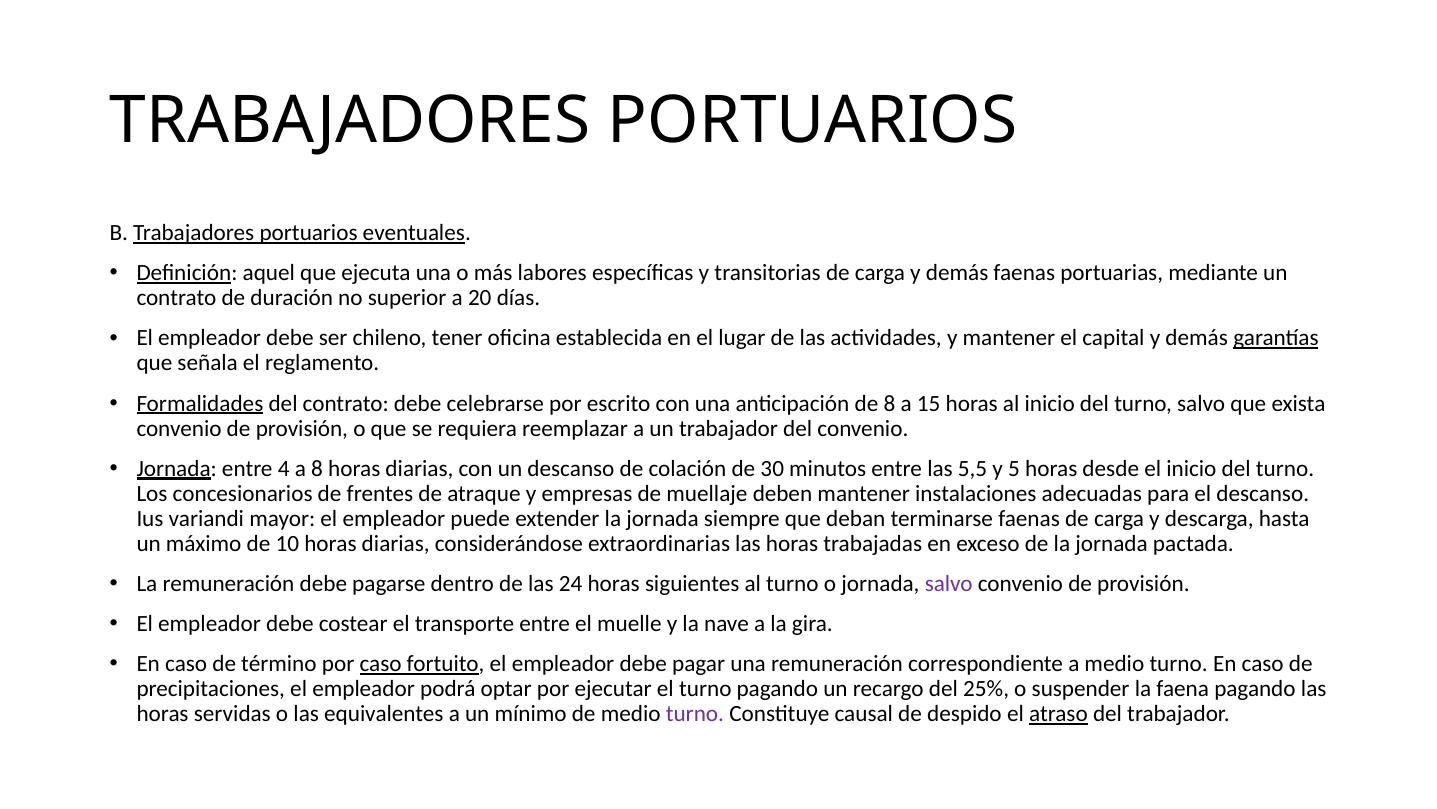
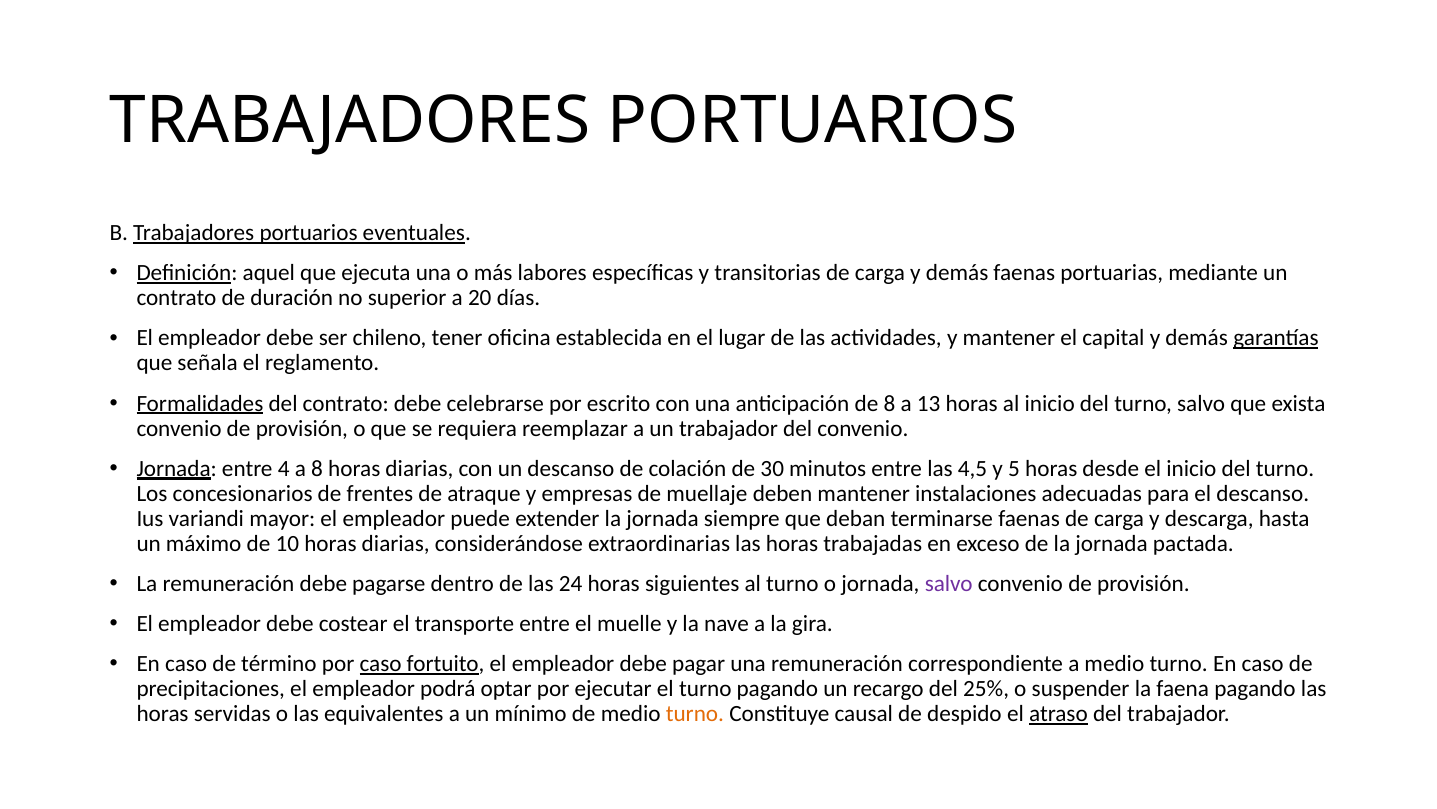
15: 15 -> 13 (929, 403)
5,5: 5,5 -> 4,5 (973, 468)
turno colour: purple -> orange (695, 713)
